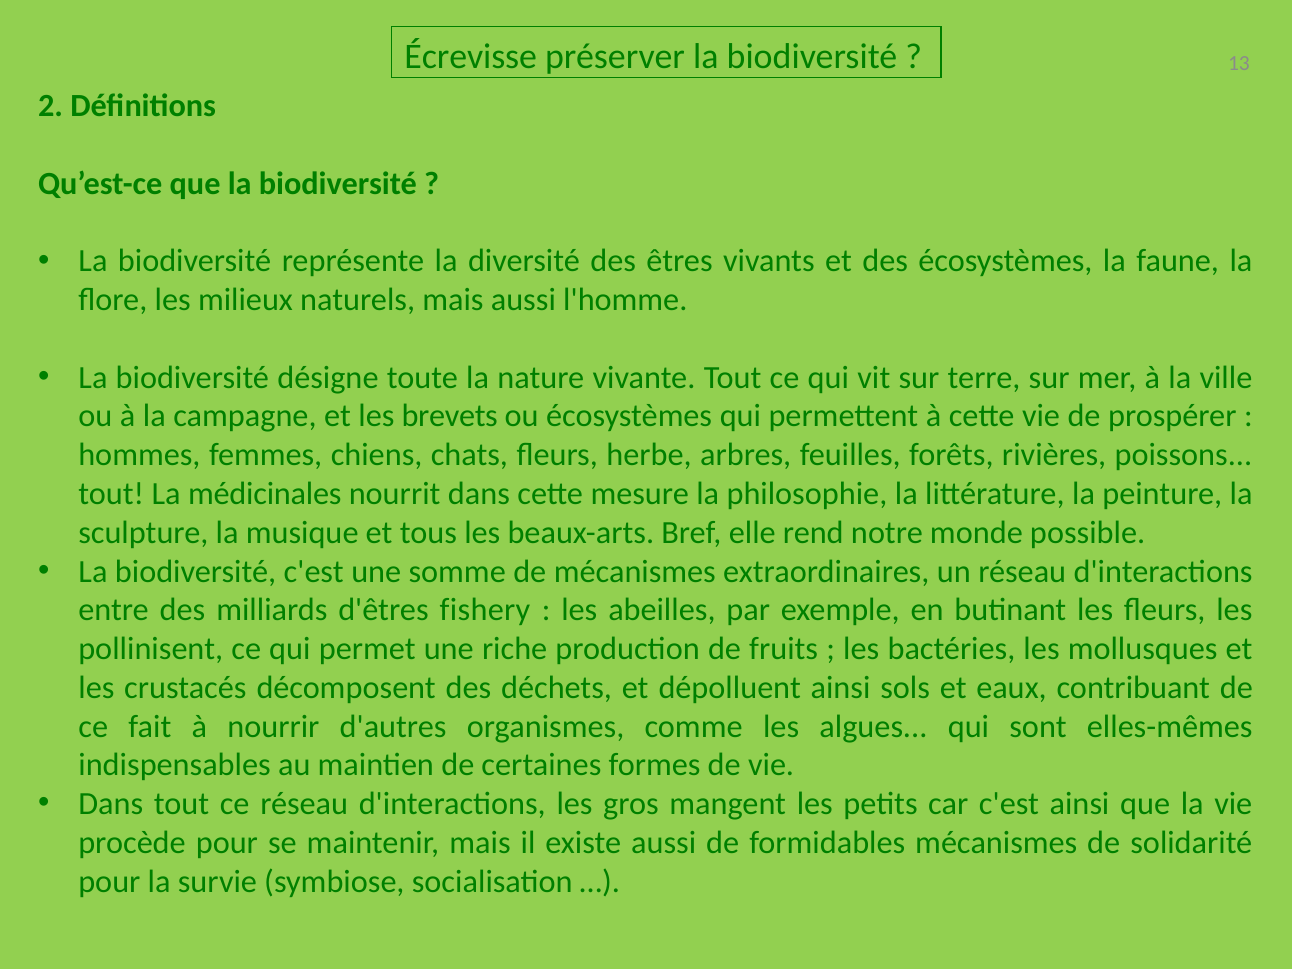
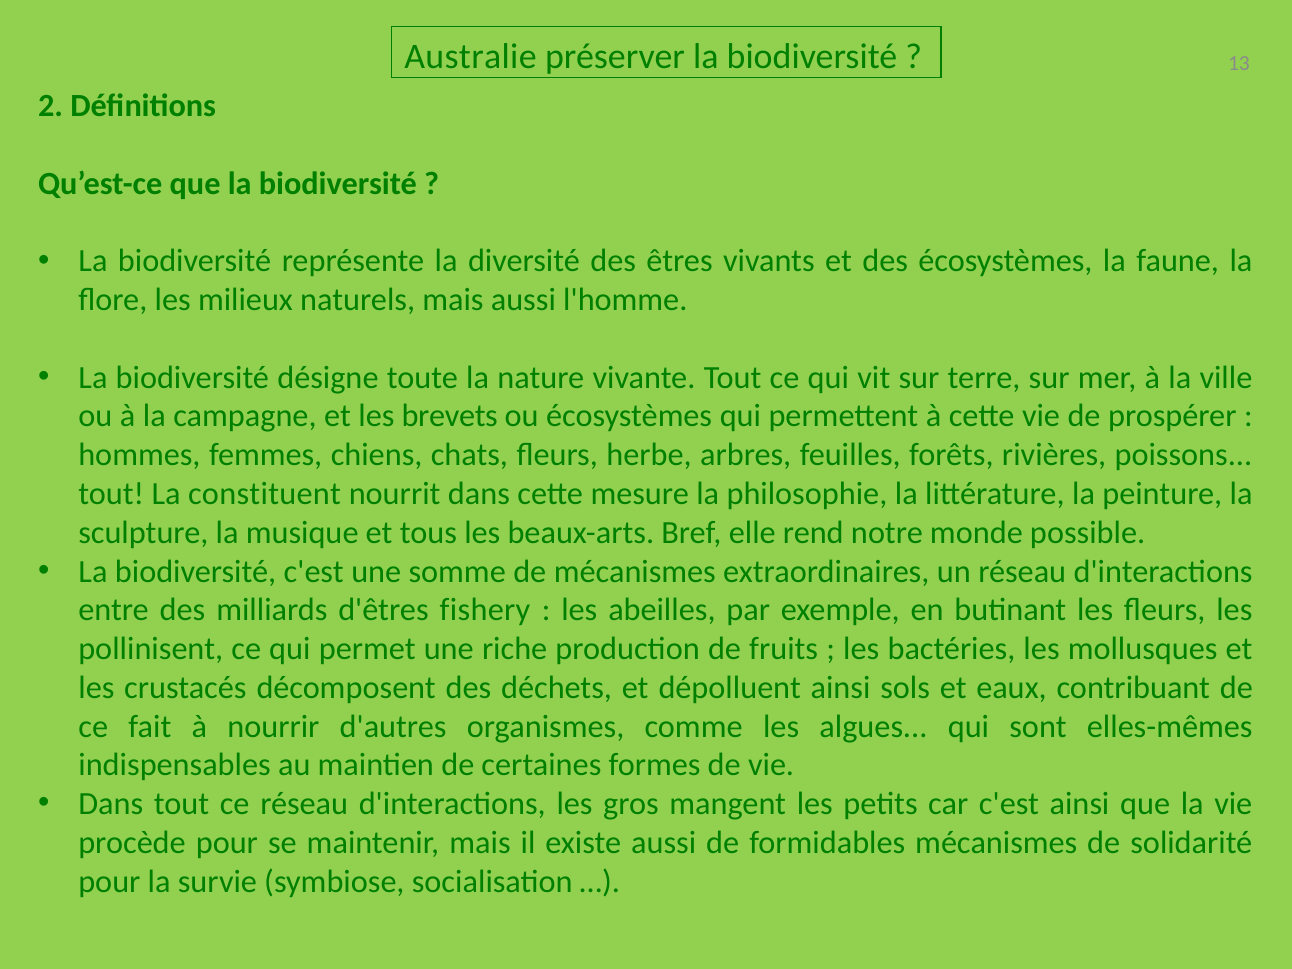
Écrevisse: Écrevisse -> Australie (470, 57)
médicinales: médicinales -> constituent (265, 494)
